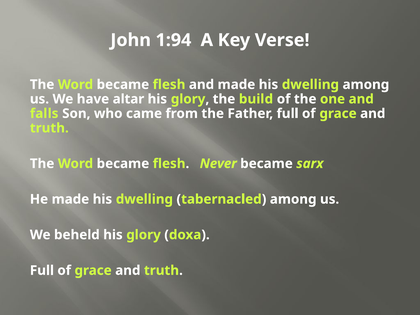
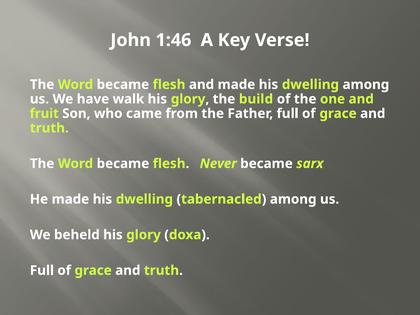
1:94: 1:94 -> 1:46 (173, 40)
altar: altar -> walk (128, 99)
falls: falls -> fruit (44, 114)
